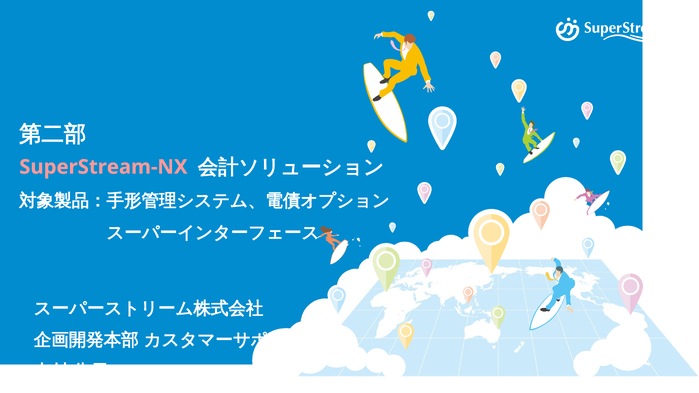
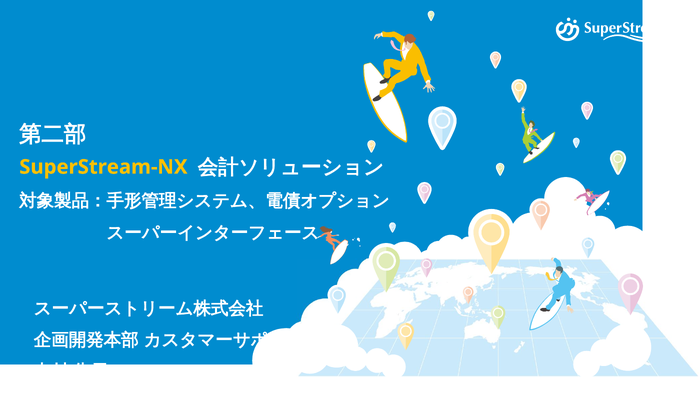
SuperStream-NX colour: pink -> yellow (103, 167)
